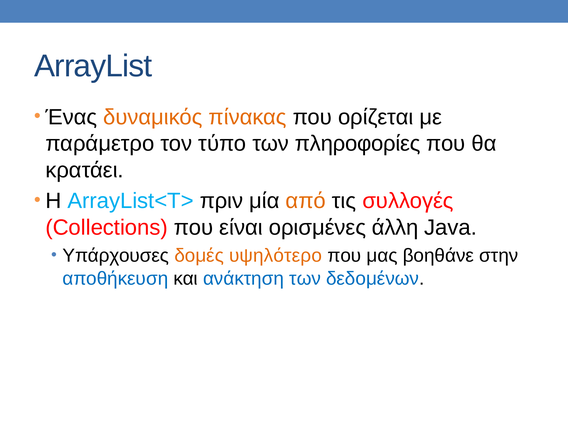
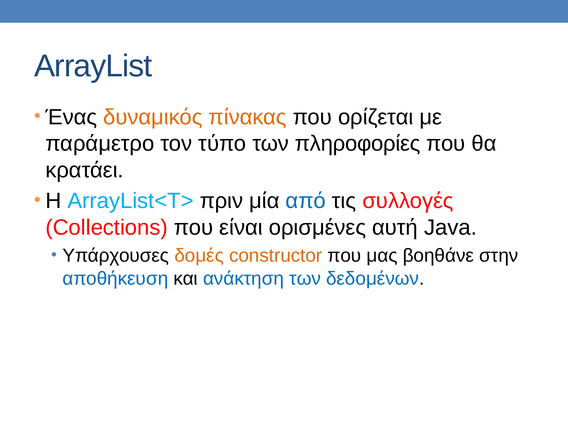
από colour: orange -> blue (306, 201)
άλλη: άλλη -> αυτή (395, 228)
υψηλότερο: υψηλότερο -> constructor (276, 256)
